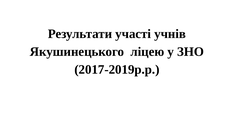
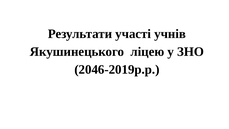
2017-2019р.р: 2017-2019р.р -> 2046-2019р.р (117, 69)
